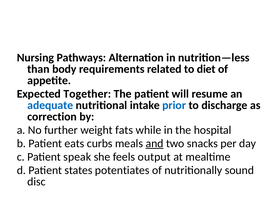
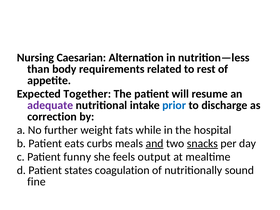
Pathways: Pathways -> Caesarian (81, 58)
diet: diet -> rest (206, 69)
adequate colour: blue -> purple (50, 105)
snacks underline: none -> present (202, 143)
speak: speak -> funny (77, 157)
potentiates: potentiates -> coagulation (122, 170)
disc: disc -> fine (36, 182)
